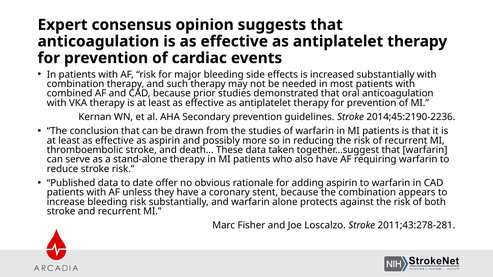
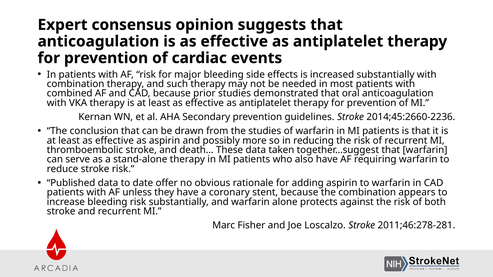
2014;45:2190-2236: 2014;45:2190-2236 -> 2014;45:2660-2236 (411, 117)
2011;43:278-281: 2011;43:278-281 -> 2011;46:278-281 (416, 226)
